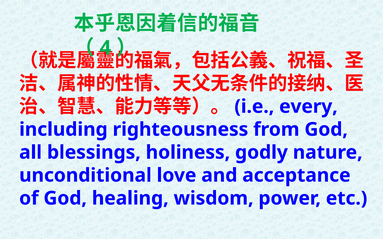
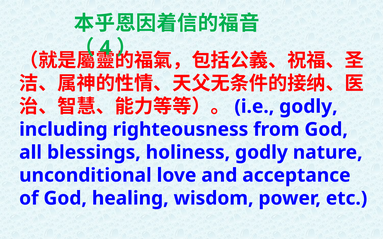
every: every -> godly (308, 107)
